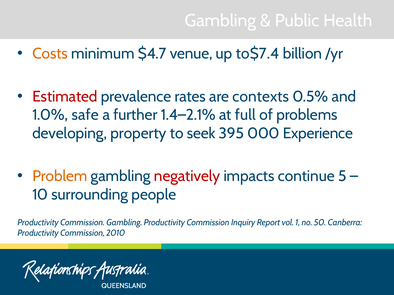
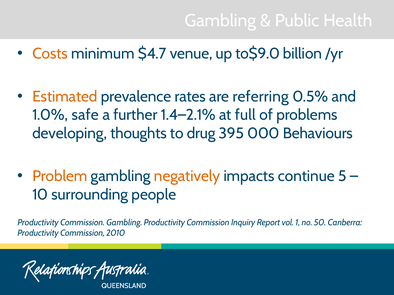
to$7.4: to$7.4 -> to$9.0 (258, 54)
Estimated colour: red -> orange (65, 97)
contexts: contexts -> referring (261, 97)
property: property -> thoughts (139, 134)
seek: seek -> drug (201, 134)
Experience: Experience -> Behaviours (318, 134)
negatively colour: red -> orange (187, 176)
